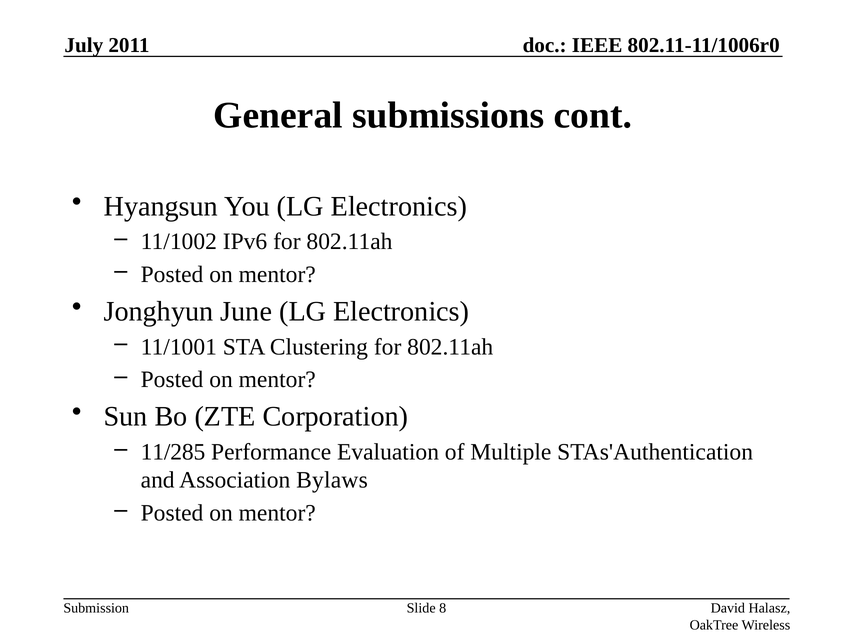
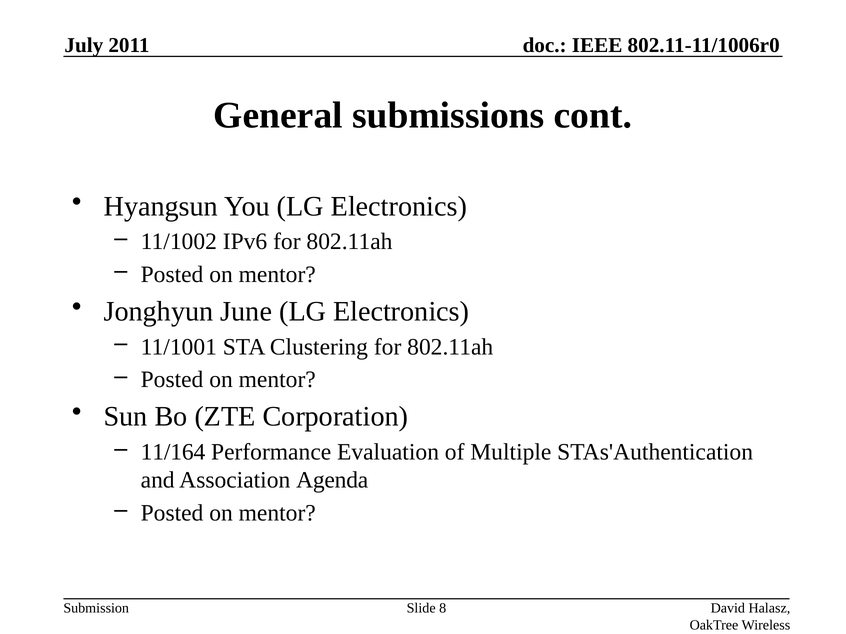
11/285: 11/285 -> 11/164 (173, 452)
Bylaws: Bylaws -> Agenda (332, 481)
